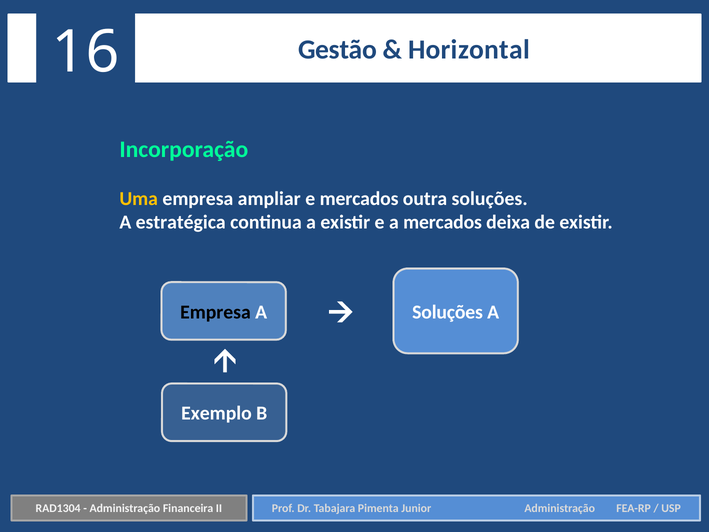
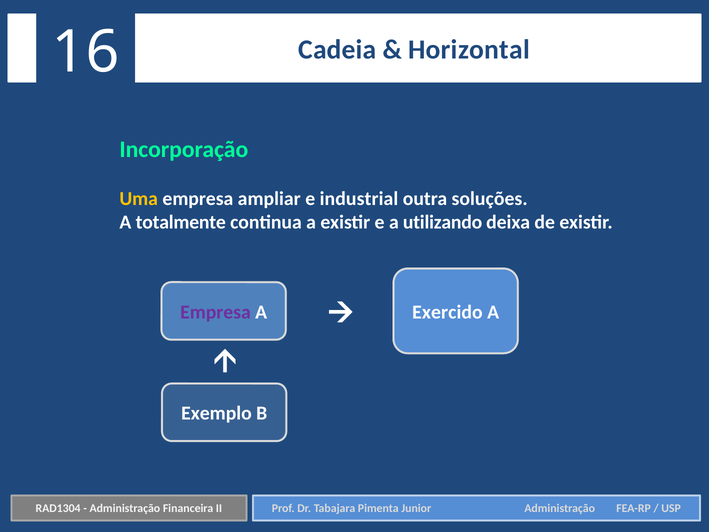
Gestão: Gestão -> Cadeia (337, 50)
e mercados: mercados -> industrial (359, 199)
estratégica: estratégica -> totalmente (181, 222)
a mercados: mercados -> utilizando (443, 222)
Empresa colour: black -> purple (215, 312)
Soluções: Soluções -> Exercido (447, 312)
